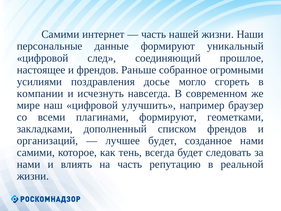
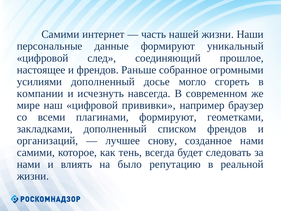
усилиями поздравления: поздравления -> дополненный (103, 82)
улучшить: улучшить -> прививки (149, 105)
лучшее будет: будет -> снову (163, 141)
на часть: часть -> было (130, 164)
